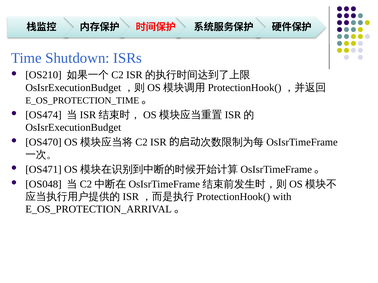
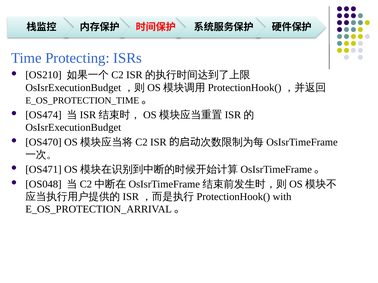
Shutdown: Shutdown -> Protecting (77, 58)
